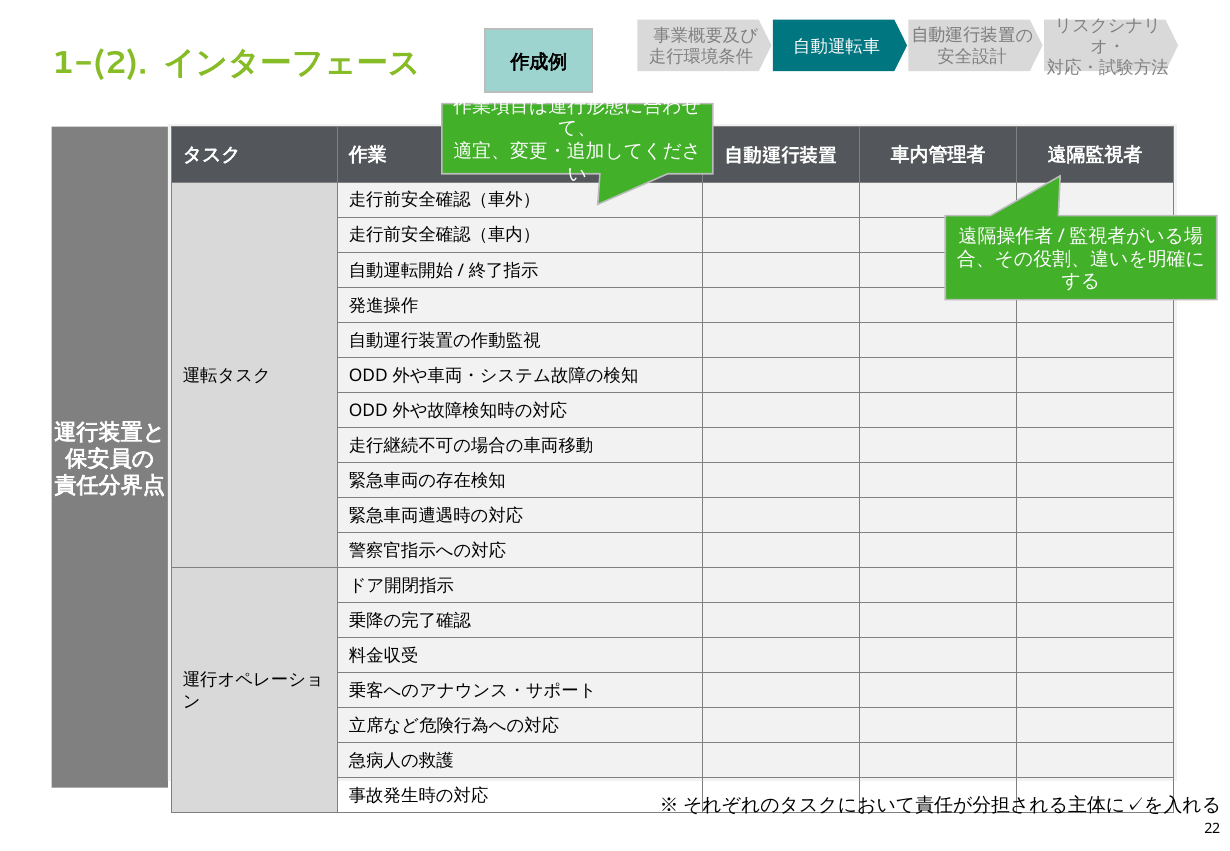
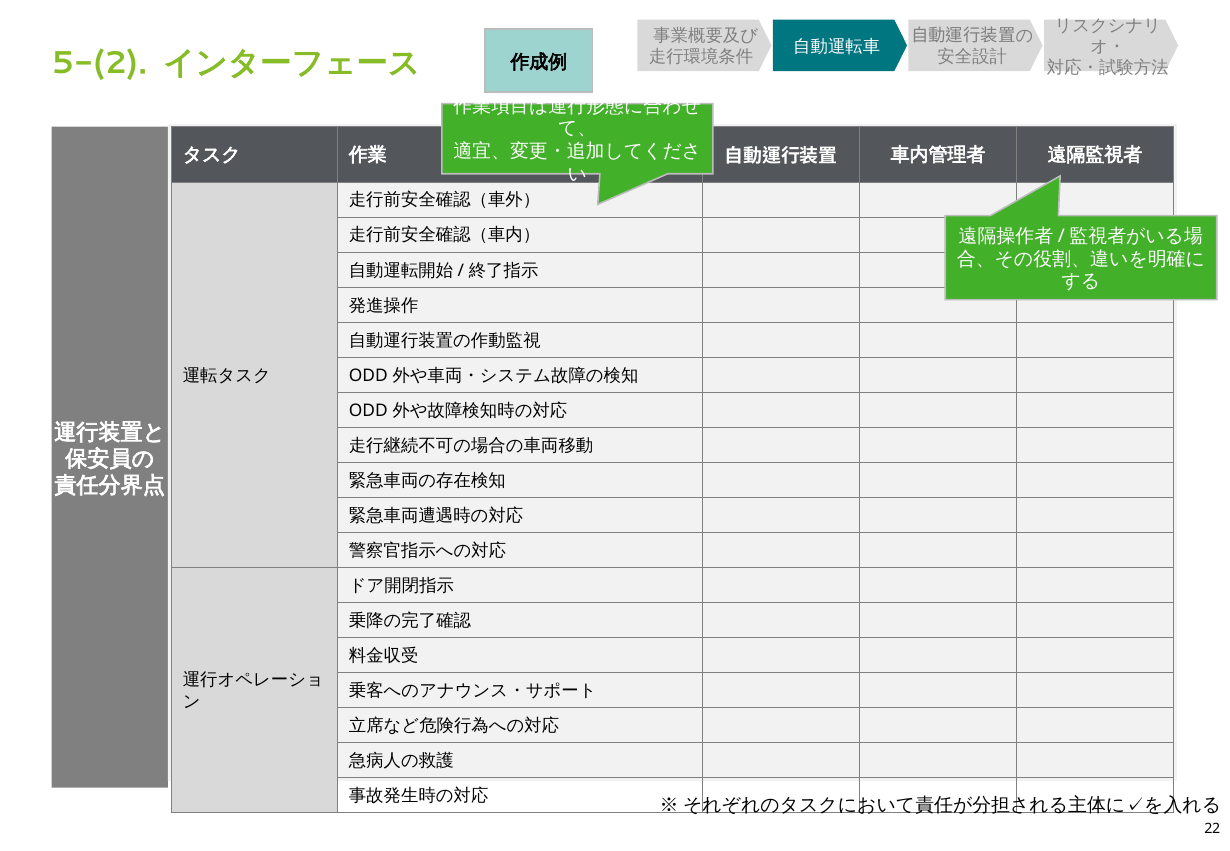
1-(2: 1-(2 -> 5-(2 (99, 63)
